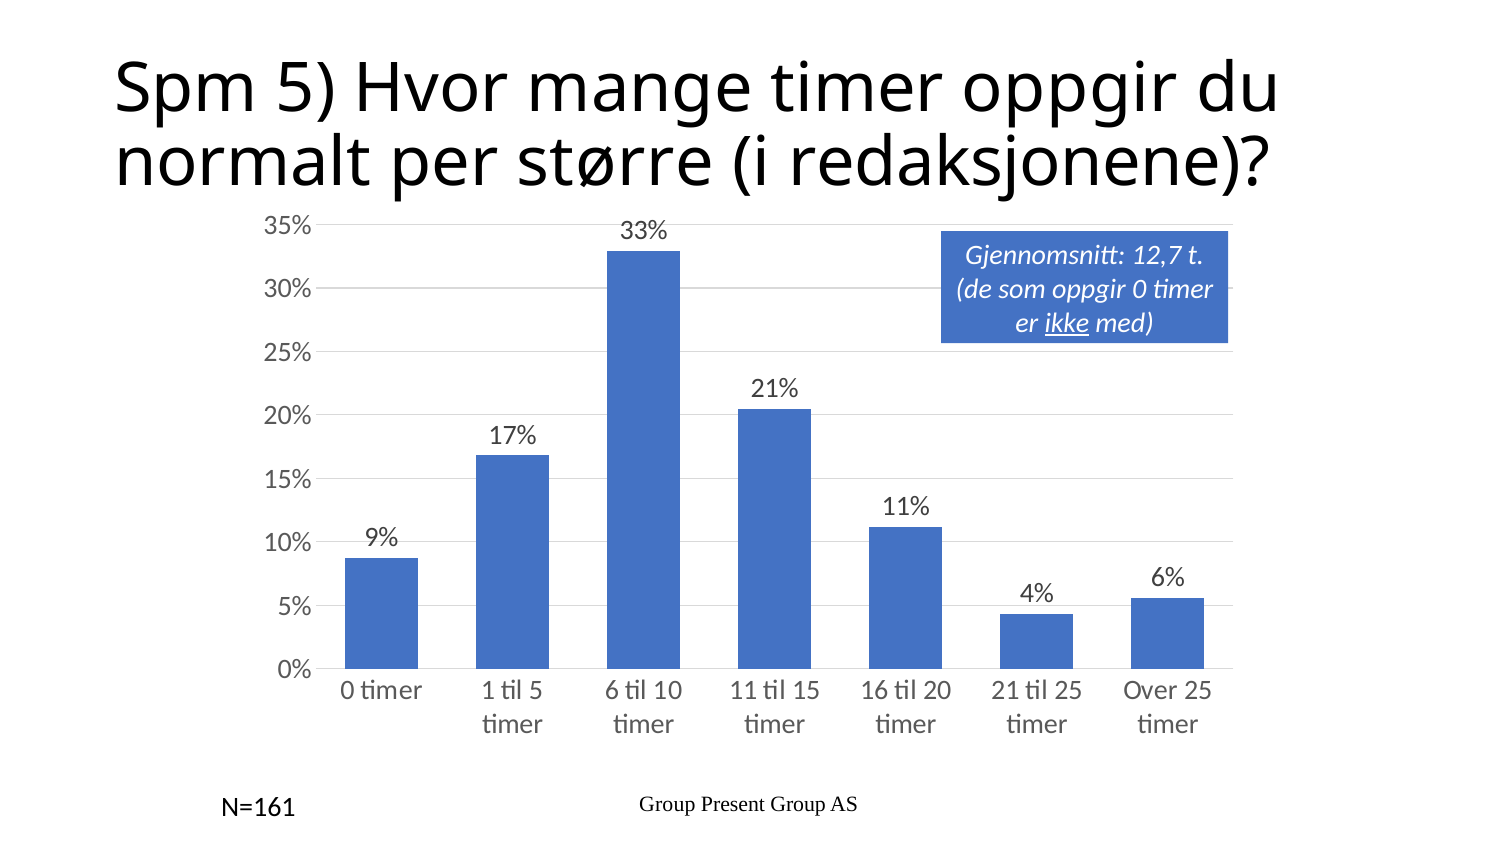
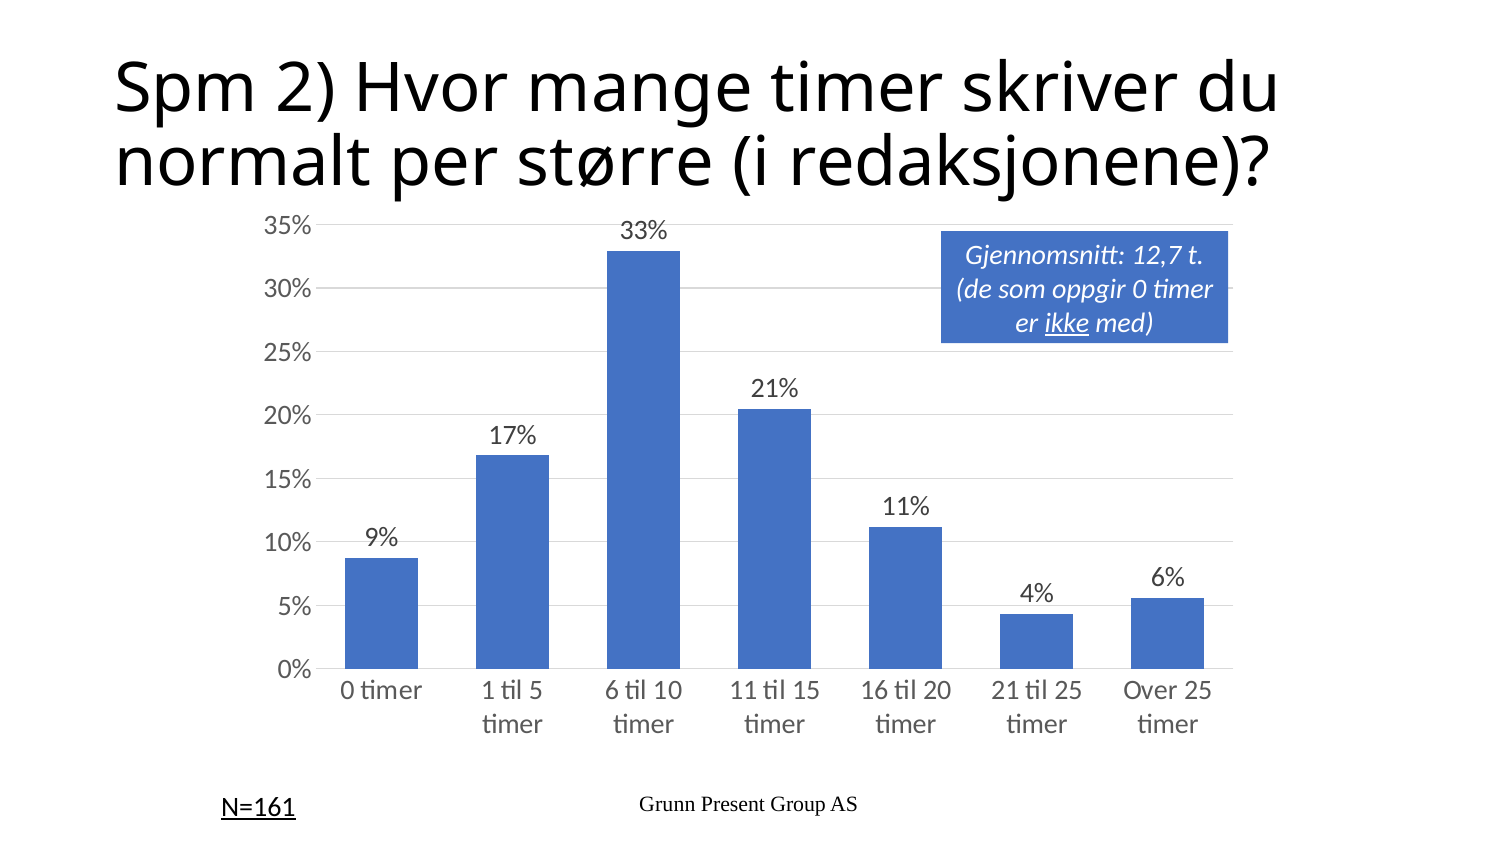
Spm 5: 5 -> 2 (306, 89)
timer oppgir: oppgir -> skriver (1070, 89)
Group: Group -> Grunn (667, 804)
N=161 underline: none -> present (258, 807)
